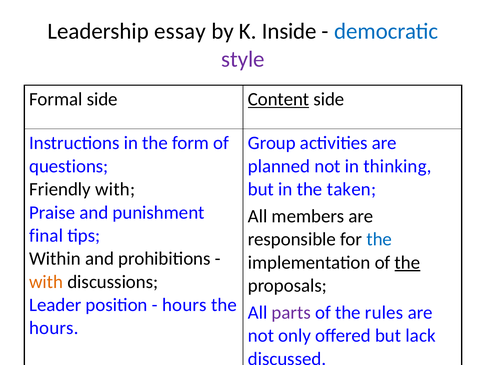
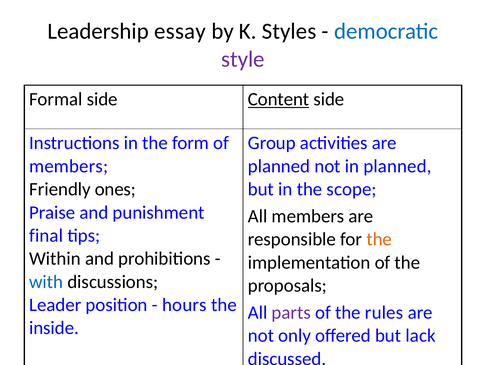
Inside: Inside -> Styles (289, 31)
questions: questions -> members (69, 166)
in thinking: thinking -> planned (397, 166)
Friendly with: with -> ones (115, 189)
taken: taken -> scope (352, 189)
the colour: blue -> orange (379, 239)
the underline: present -> none (407, 262)
with colour: orange -> blue (46, 281)
hours: hours -> inside (54, 328)
